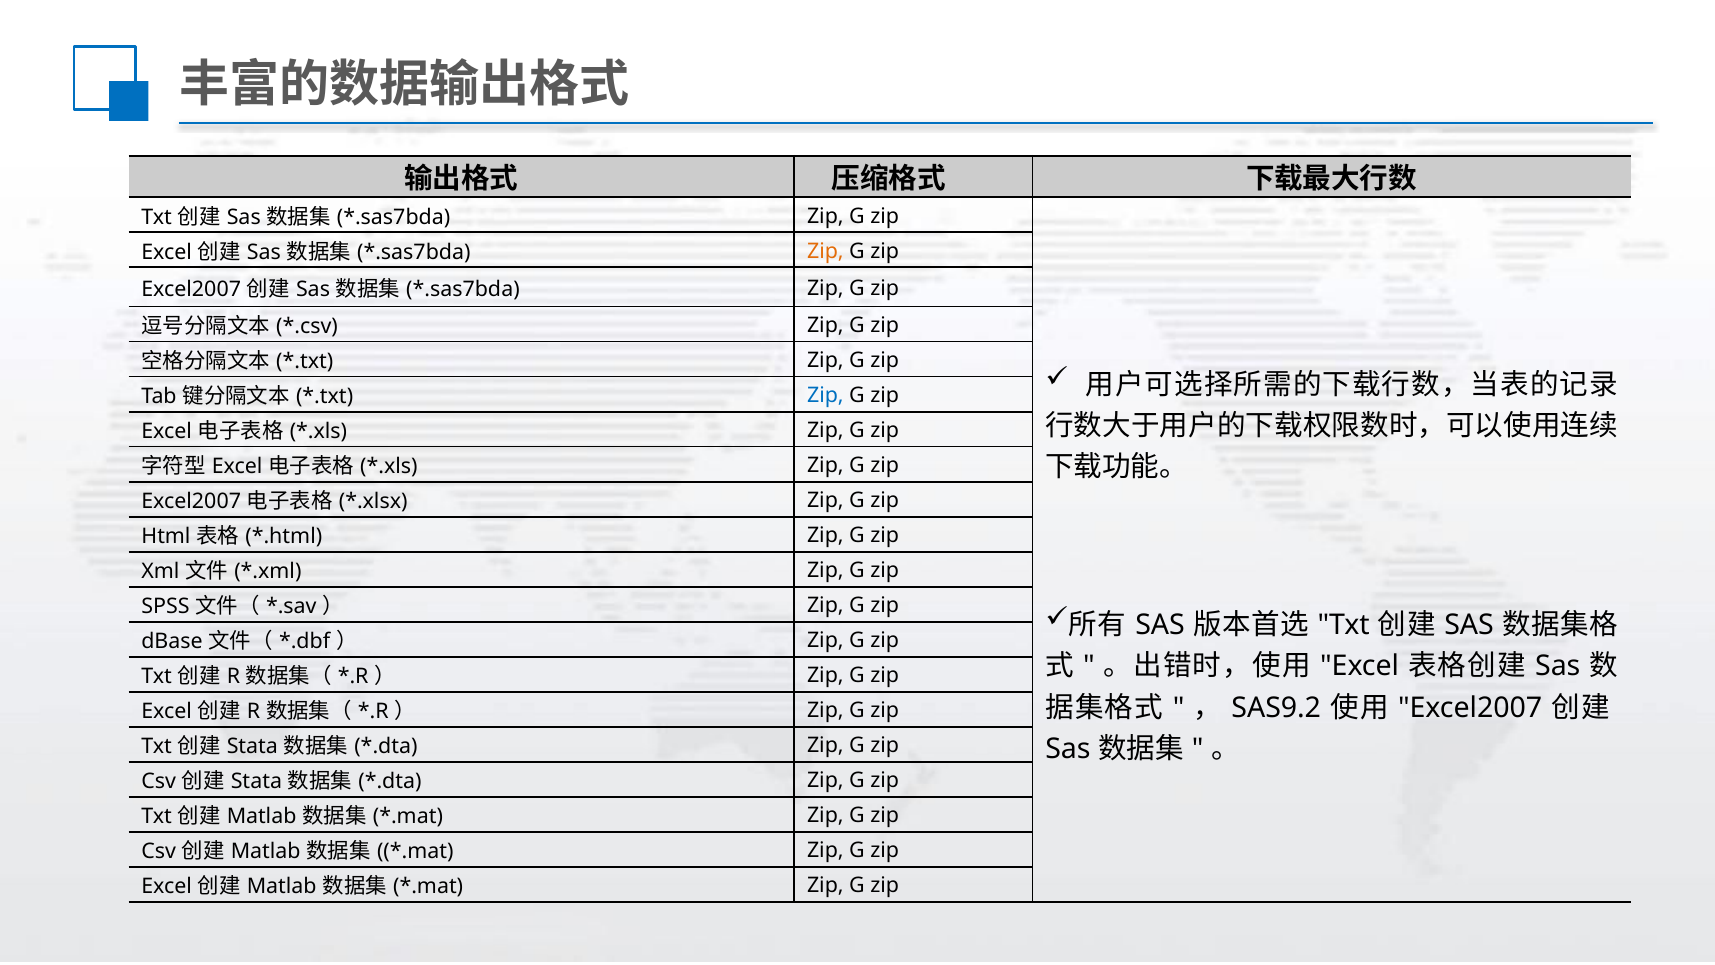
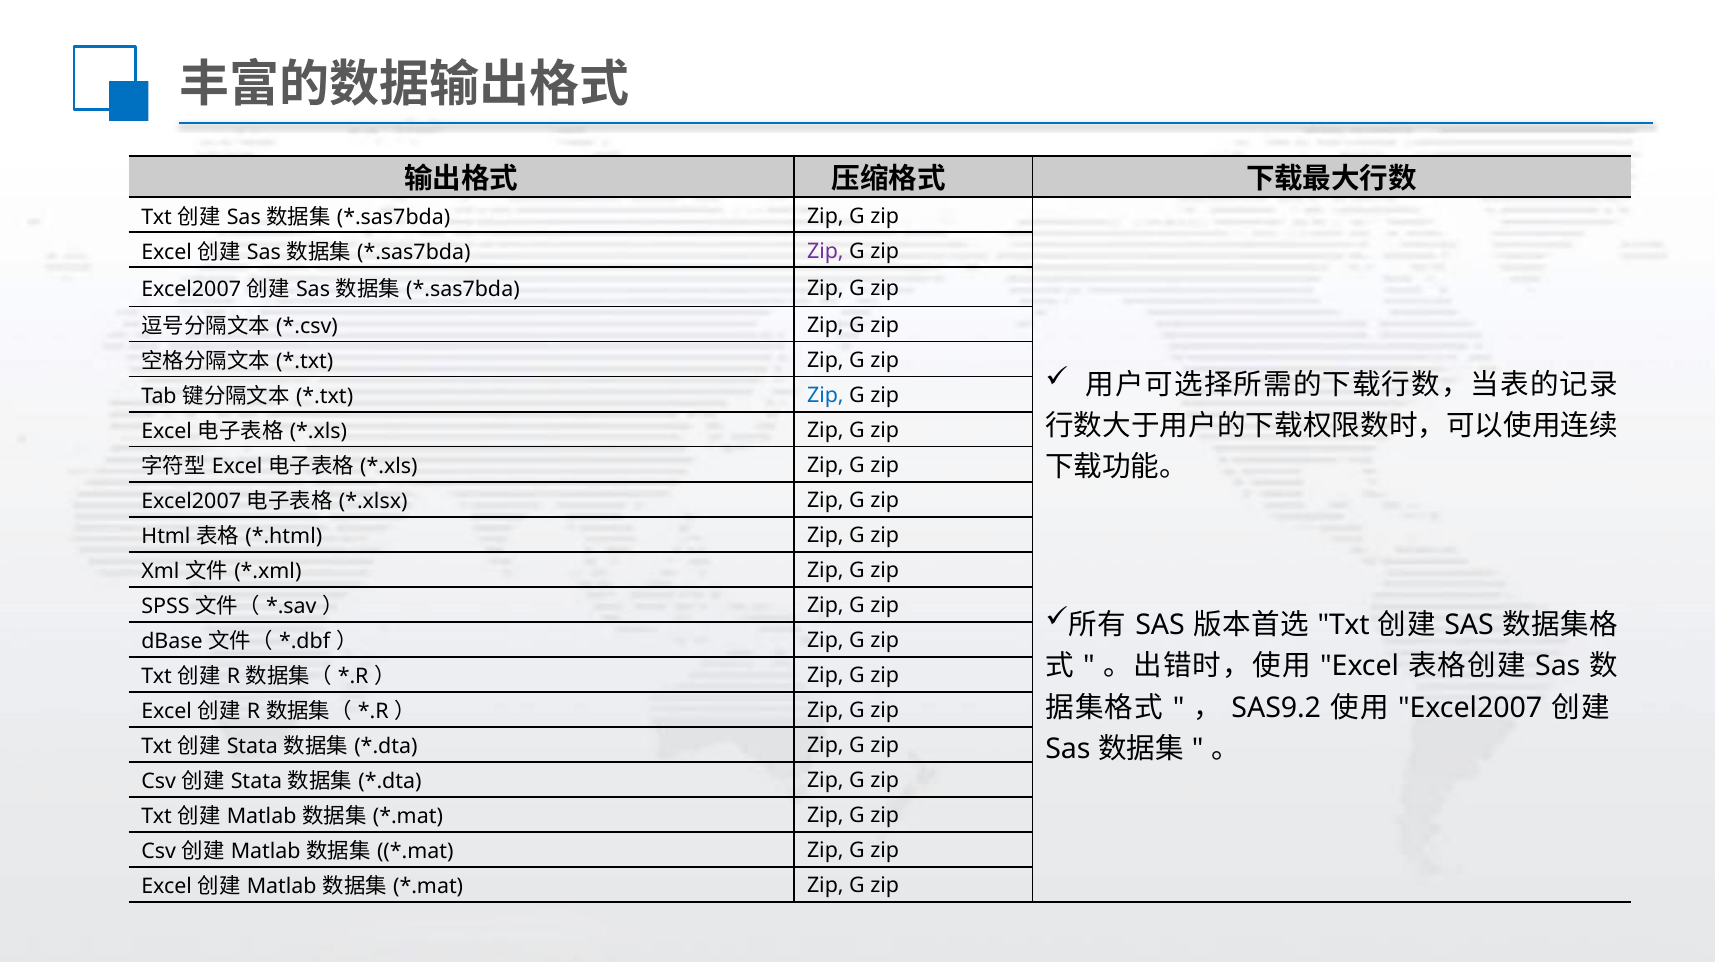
Zip colour: orange -> purple (825, 251)
